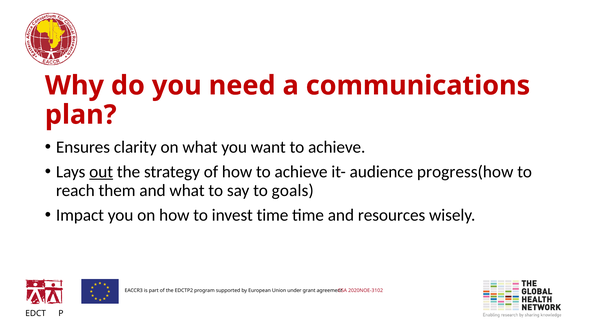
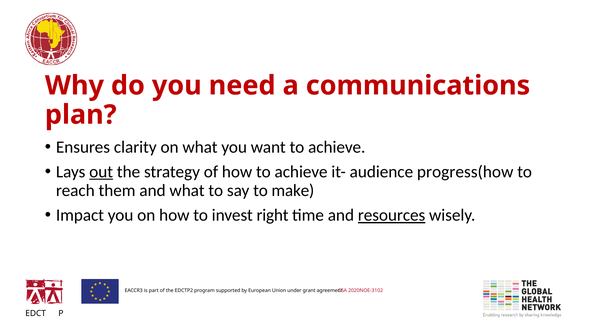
goals: goals -> make (293, 190)
invest time: time -> right (273, 215)
resources underline: none -> present (392, 215)
